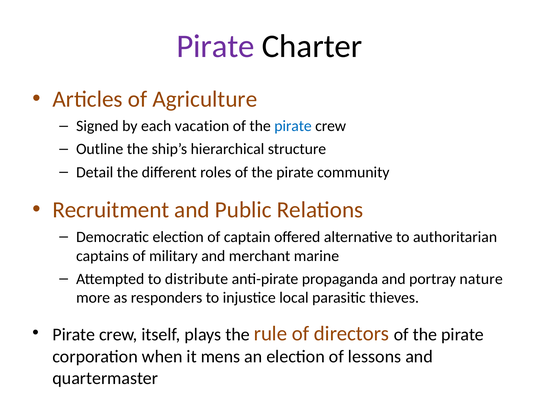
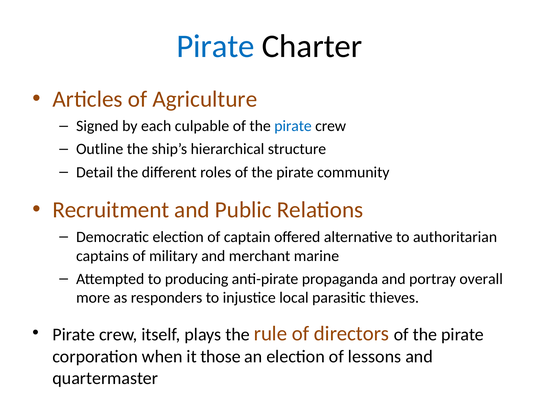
Pirate colour: purple -> blue (215, 46)
vacation: vacation -> culpable (202, 126)
distribute: distribute -> producing (197, 279)
nature: nature -> overall (481, 279)
mens: mens -> those (221, 357)
